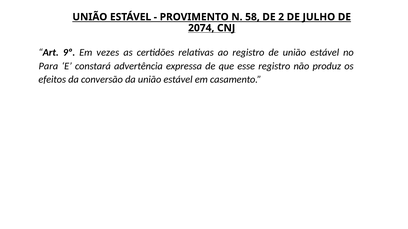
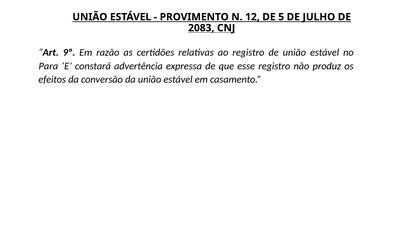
58: 58 -> 12 (252, 17)
2: 2 -> 5 (281, 17)
2074: 2074 -> 2083 (201, 28)
vezes: vezes -> razão (108, 53)
